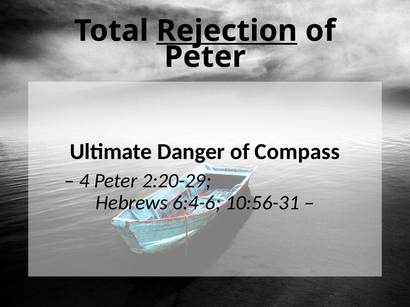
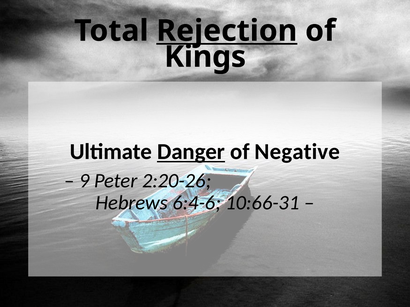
Peter: Peter -> Kings (205, 57)
Danger underline: none -> present (191, 152)
Compass: Compass -> Negative (297, 152)
4: 4 -> 9 (84, 181)
2:20-29: 2:20-29 -> 2:20-26 (177, 181)
10:56-31: 10:56-31 -> 10:66-31 (262, 203)
